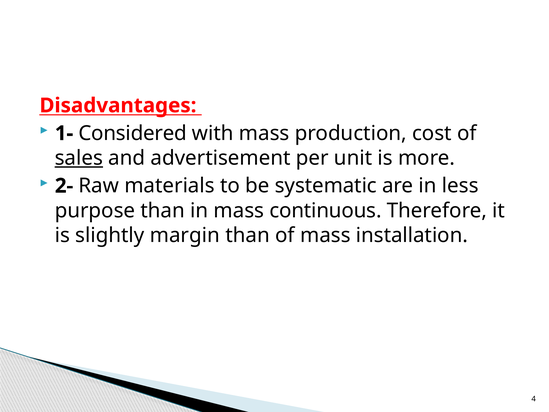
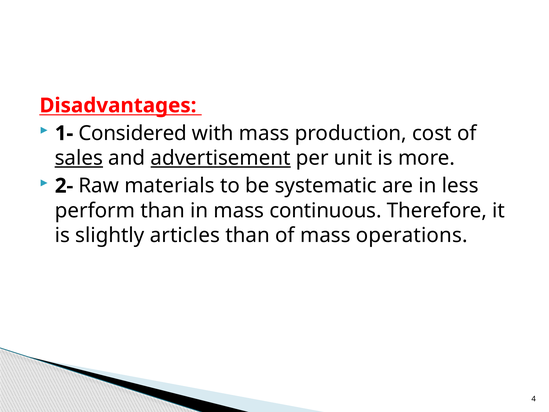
advertisement underline: none -> present (221, 158)
purpose: purpose -> perform (95, 210)
margin: margin -> articles (185, 235)
installation: installation -> operations (412, 235)
